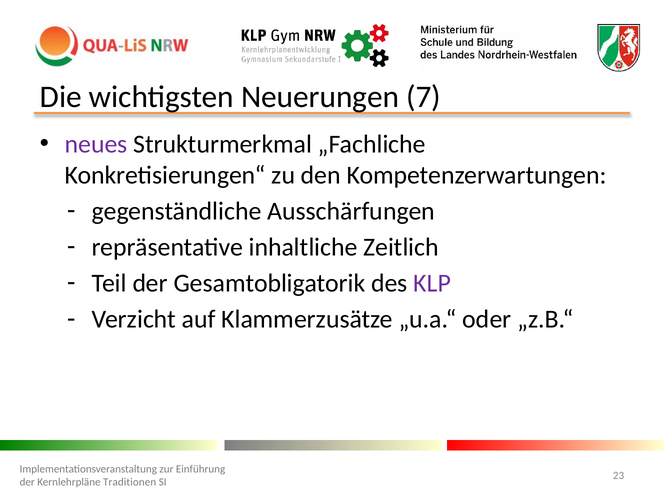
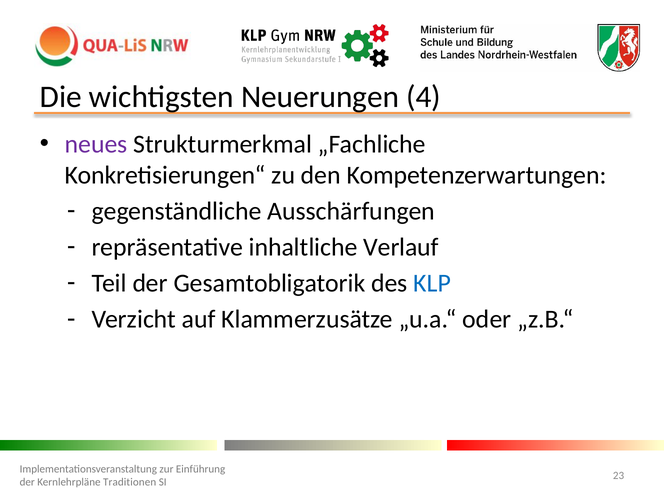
7: 7 -> 4 (423, 97)
Zeitlich: Zeitlich -> Verlauf (401, 247)
KLP colour: purple -> blue (432, 283)
